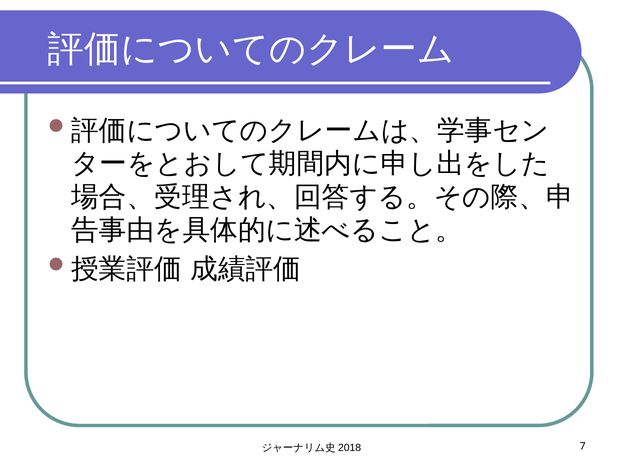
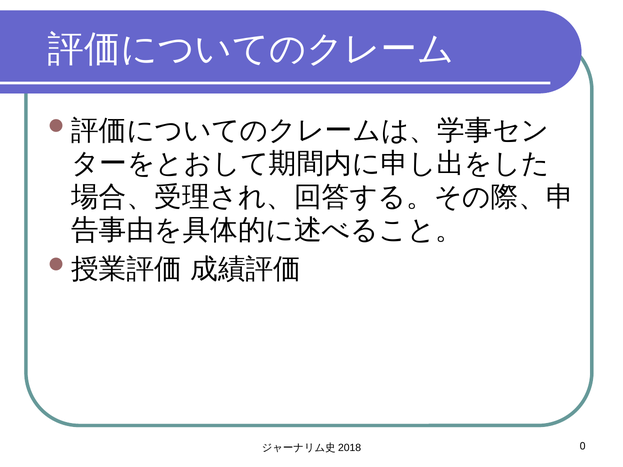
7: 7 -> 0 (583, 447)
